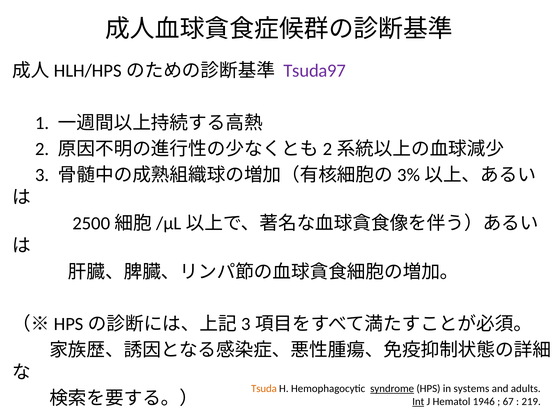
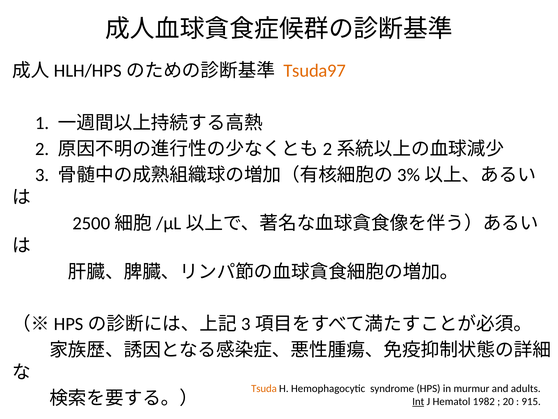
Tsuda97 colour: purple -> orange (315, 71)
syndrome underline: present -> none (392, 388)
systems: systems -> murmur (471, 388)
1946: 1946 -> 1982 (484, 401)
67: 67 -> 20 (508, 401)
219: 219 -> 915 (531, 401)
